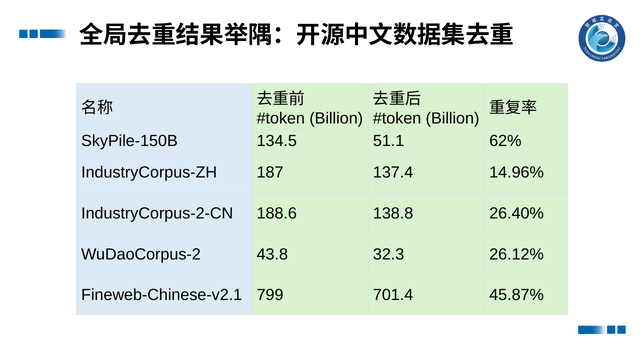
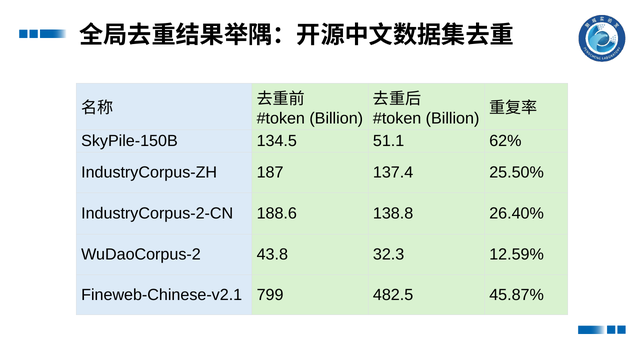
14.96%: 14.96% -> 25.50% (517, 173)
26.12%: 26.12% -> 12.59% (517, 255)
701.4: 701.4 -> 482.5 (393, 295)
